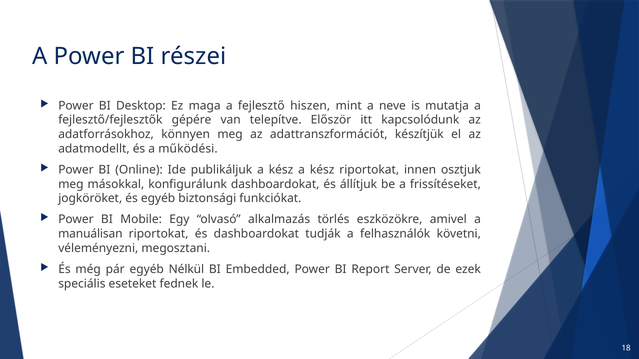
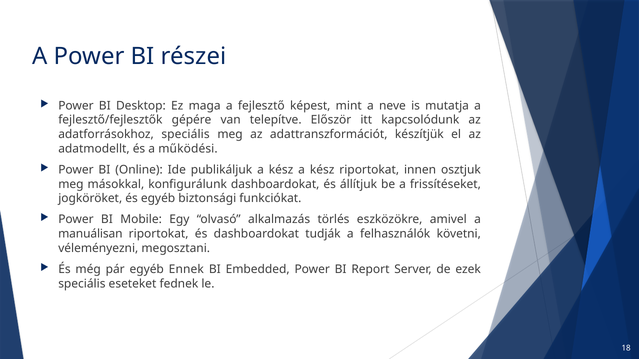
hiszen: hiszen -> képest (310, 106)
adatforrásokhoz könnyen: könnyen -> speciális (186, 135)
Nélkül: Nélkül -> Ennek (186, 270)
